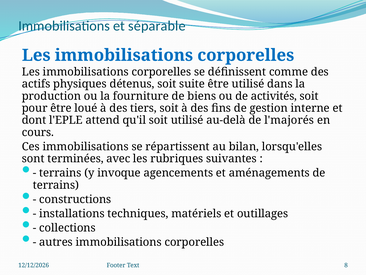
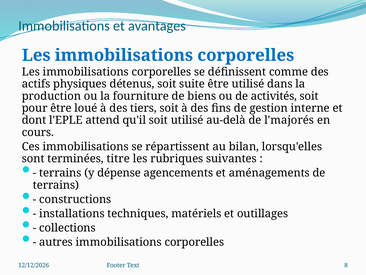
séparable: séparable -> avantages (157, 26)
avec: avec -> titre (118, 158)
invoque: invoque -> dépense (119, 173)
